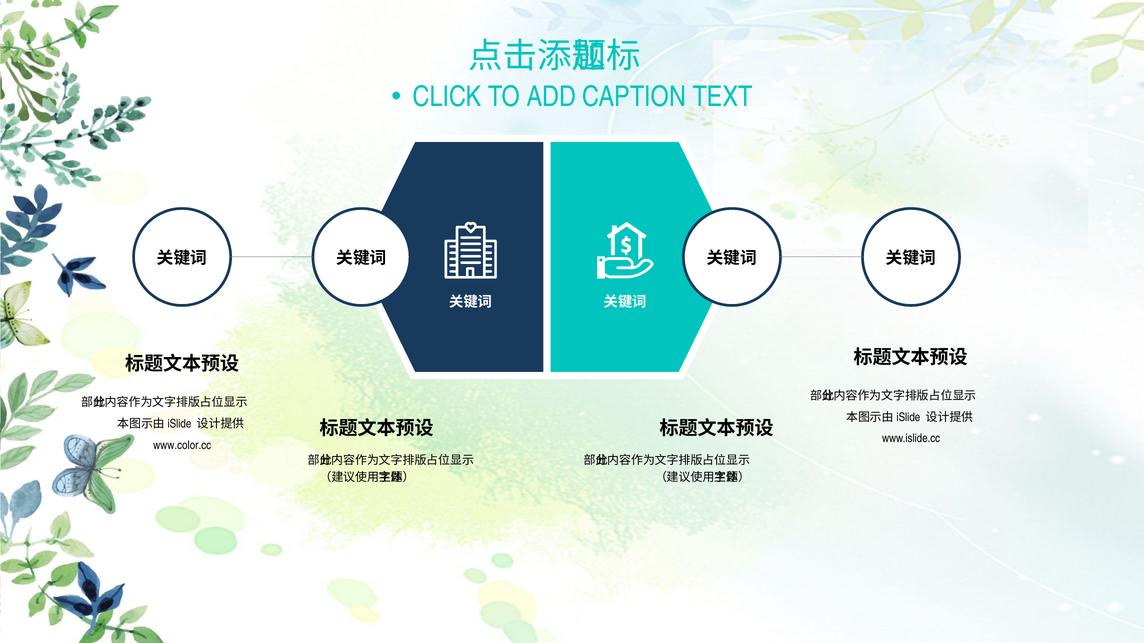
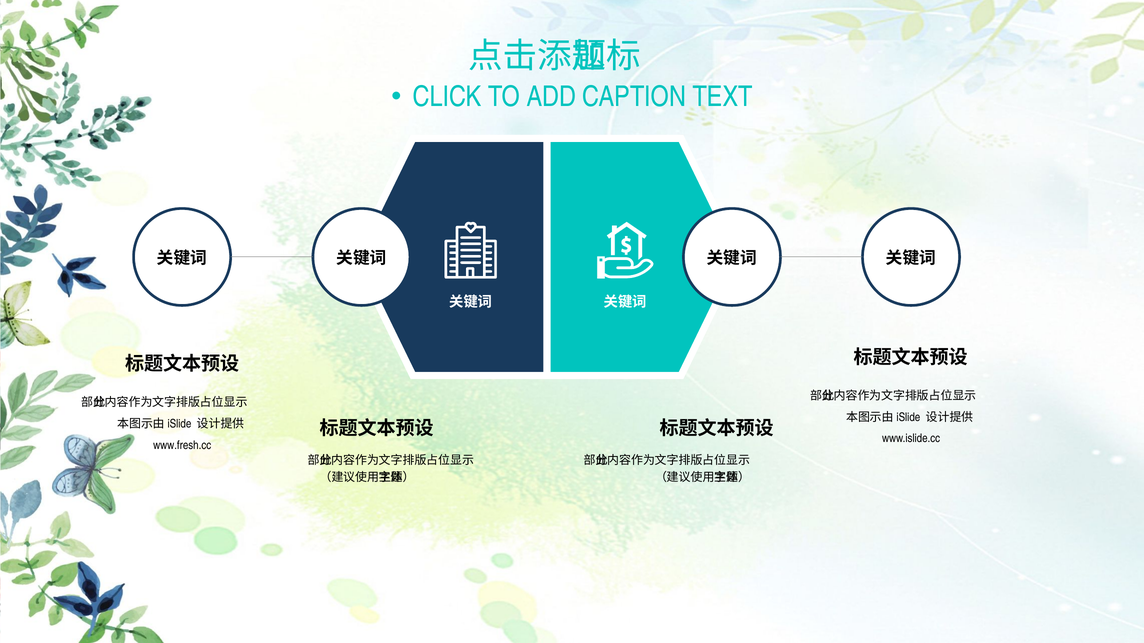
www.color.cc: www.color.cc -> www.fresh.cc (182, 445)
